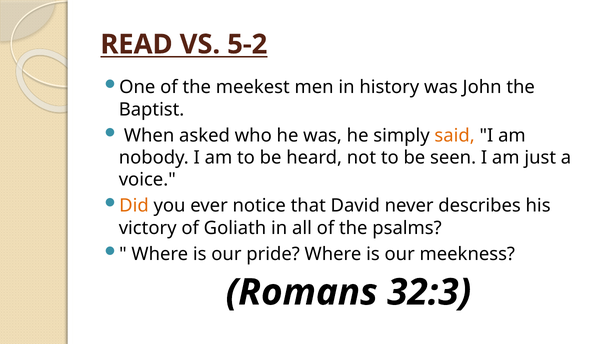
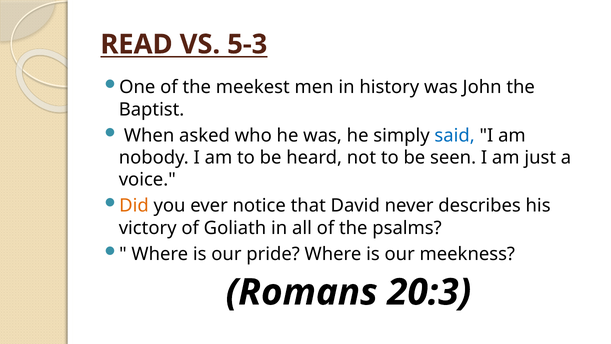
5-2: 5-2 -> 5-3 (247, 44)
said colour: orange -> blue (455, 135)
32:3: 32:3 -> 20:3 (429, 292)
